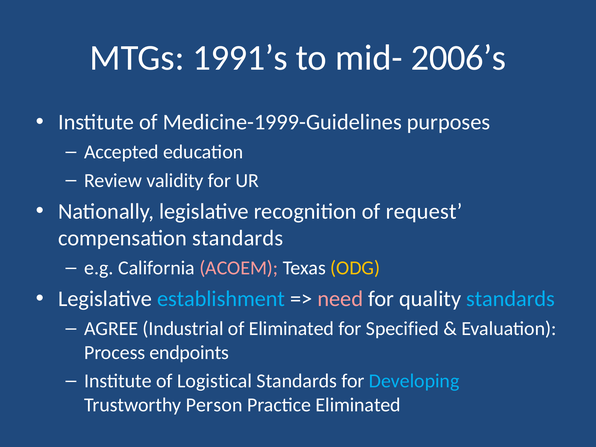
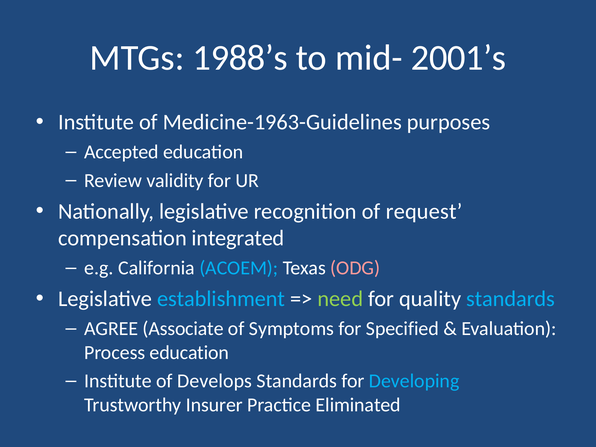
1991’s: 1991’s -> 1988’s (240, 58)
2006’s: 2006’s -> 2001’s (459, 58)
Medicine-1999-Guidelines: Medicine-1999-Guidelines -> Medicine-1963-Guidelines (282, 122)
compensation standards: standards -> integrated (238, 238)
ACOEM colour: pink -> light blue (239, 268)
ODG colour: yellow -> pink (355, 268)
need colour: pink -> light green (340, 299)
Industrial: Industrial -> Associate (183, 329)
of Eliminated: Eliminated -> Symptoms (291, 329)
Process endpoints: endpoints -> education (189, 353)
Logistical: Logistical -> Develops (215, 381)
Person: Person -> Insurer (214, 405)
